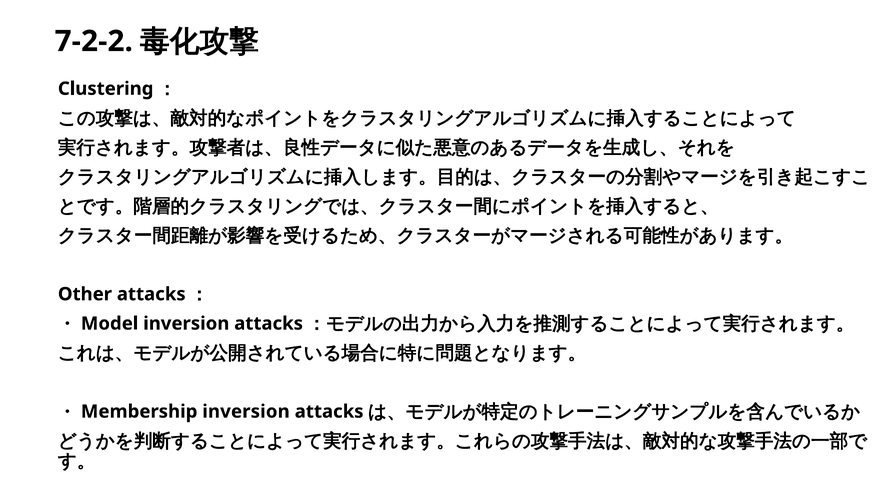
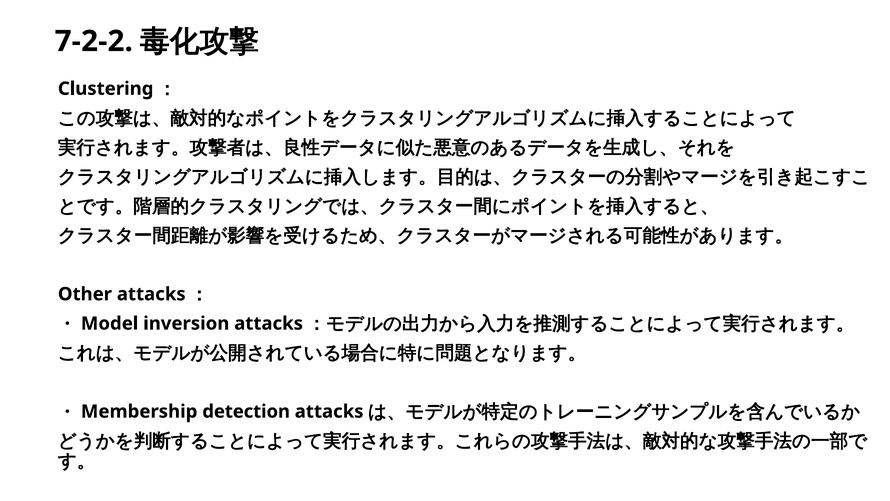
inversion: inversion -> detection (246, 411)
